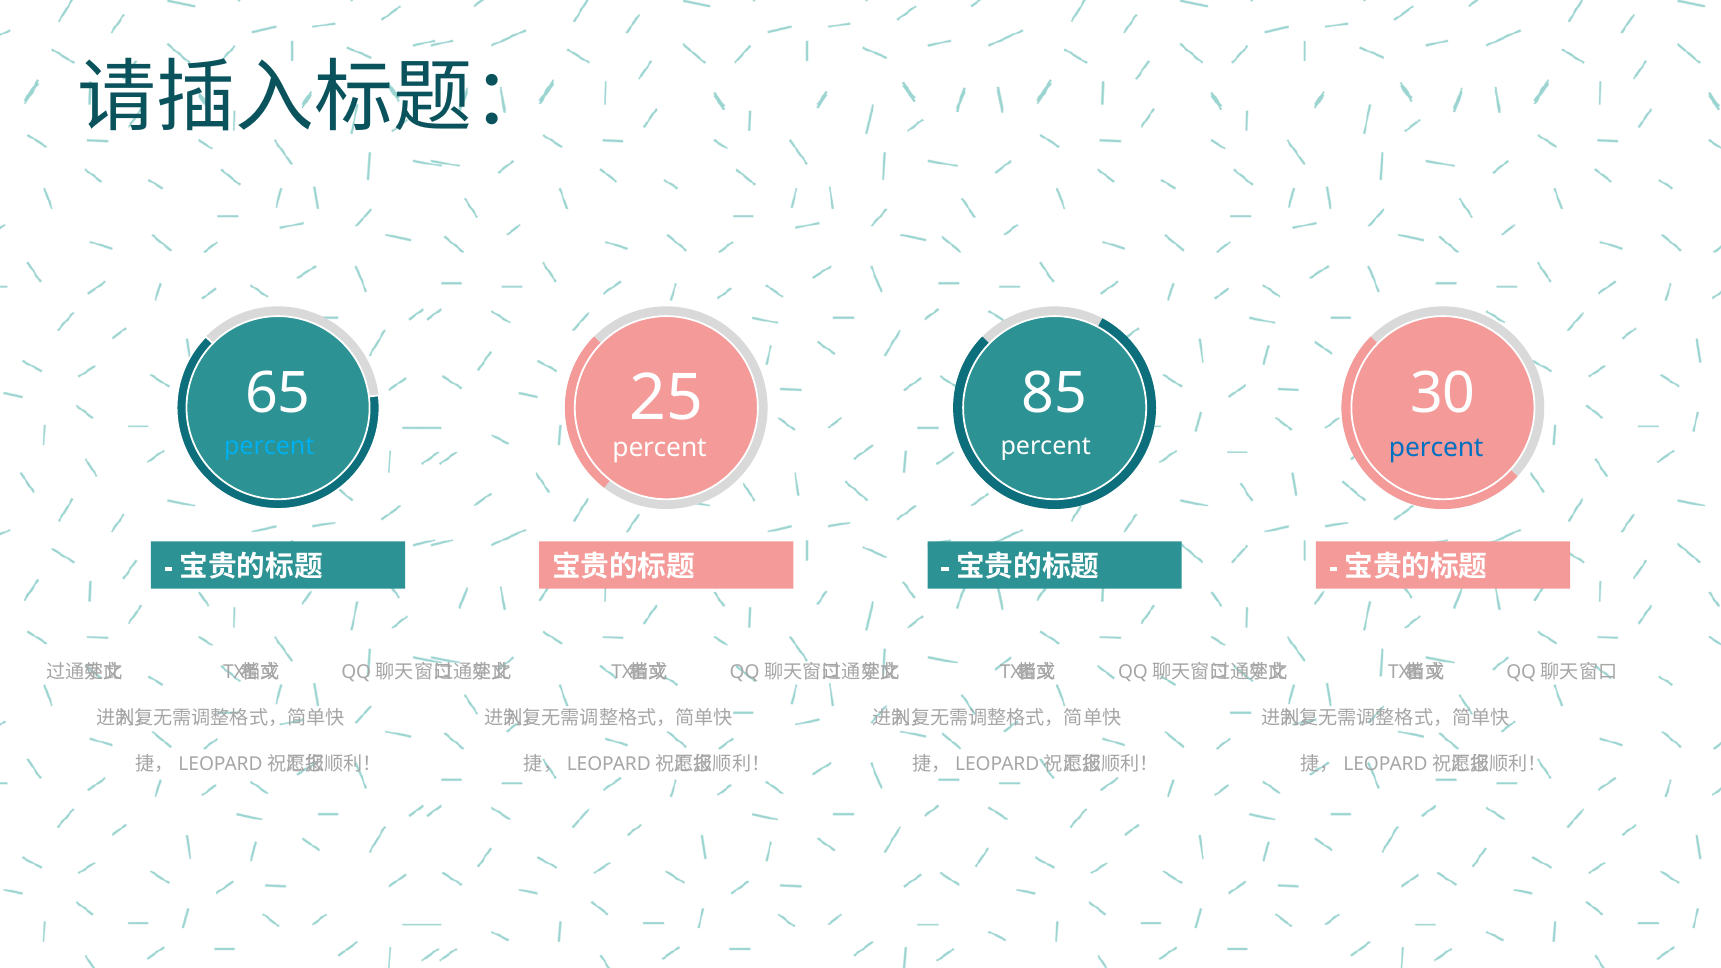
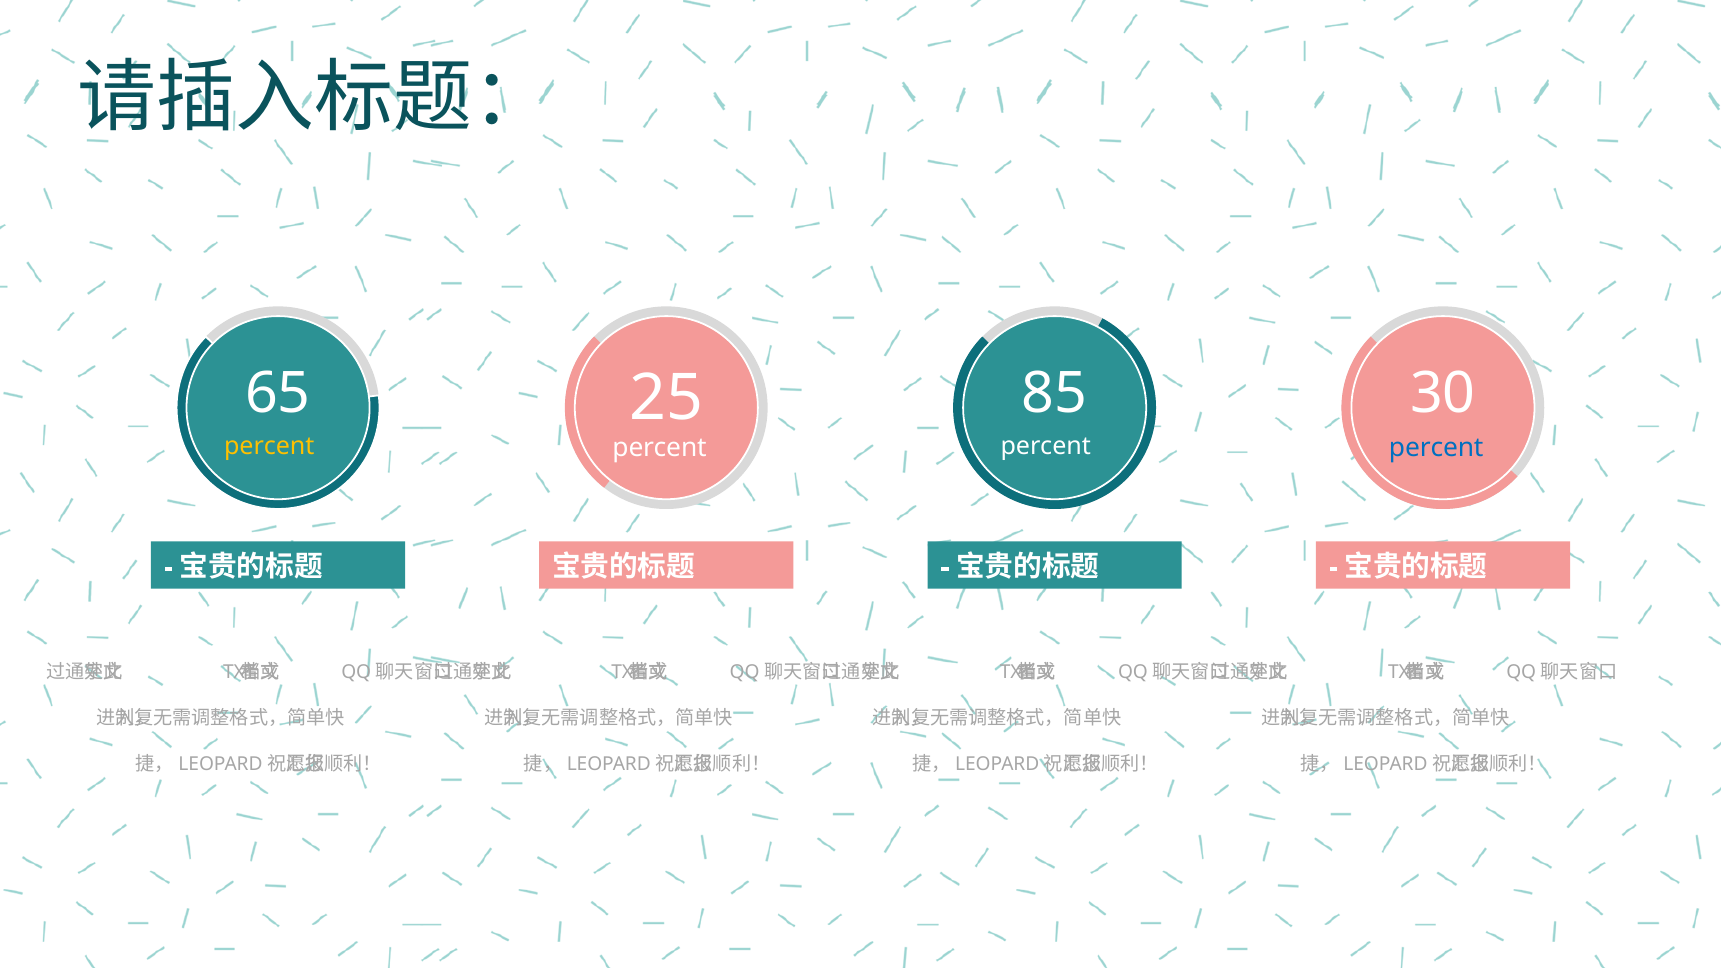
percent colour: light blue -> yellow (269, 447)
